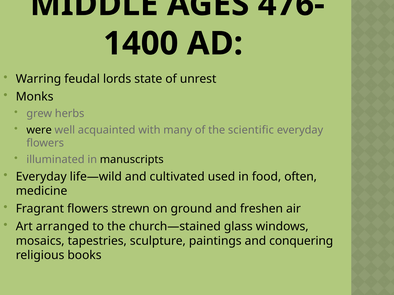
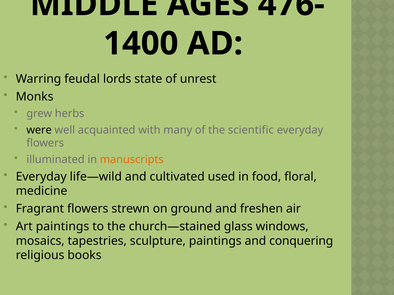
manuscripts colour: black -> orange (132, 160)
often: often -> floral (301, 177)
Art arranged: arranged -> paintings (63, 227)
